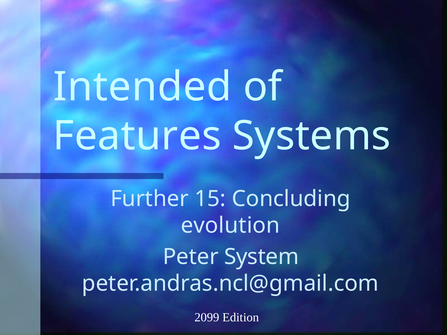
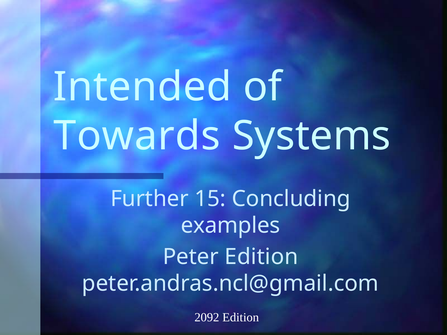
Features: Features -> Towards (137, 136)
evolution: evolution -> examples (231, 226)
Peter System: System -> Edition (261, 257)
2099: 2099 -> 2092 (207, 318)
